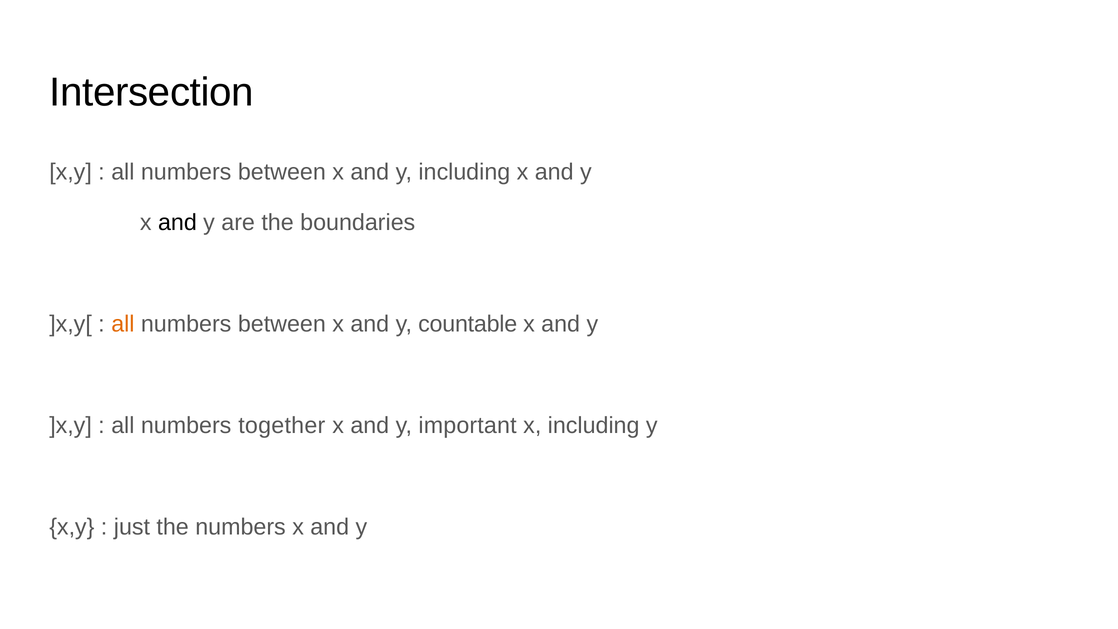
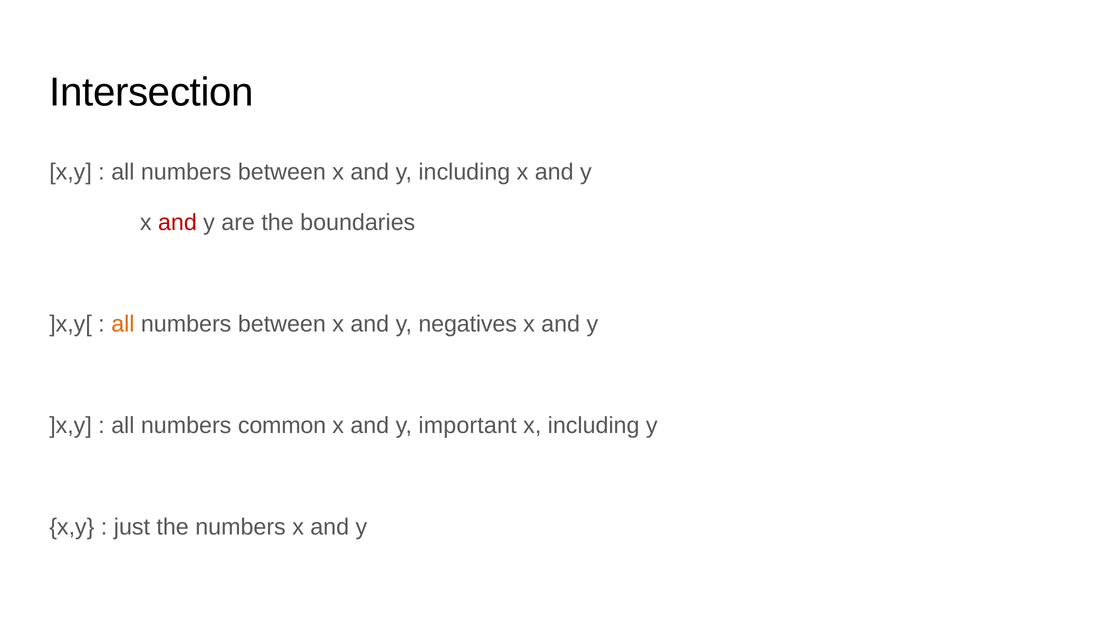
and colour: black -> red (177, 223)
countable: countable -> negatives (468, 324)
together: together -> common (282, 426)
